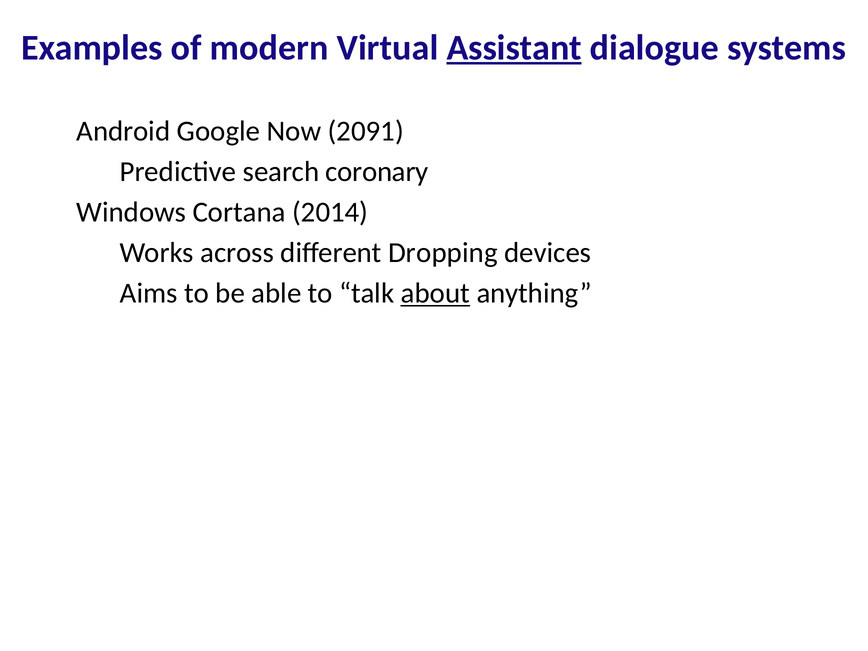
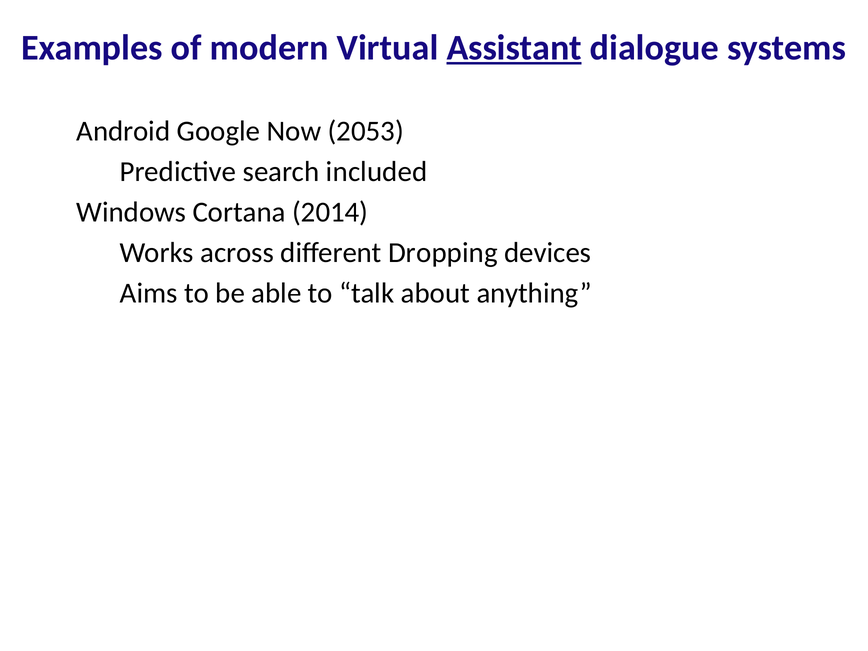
2091: 2091 -> 2053 (366, 131)
coronary: coronary -> included (377, 172)
about underline: present -> none (435, 293)
